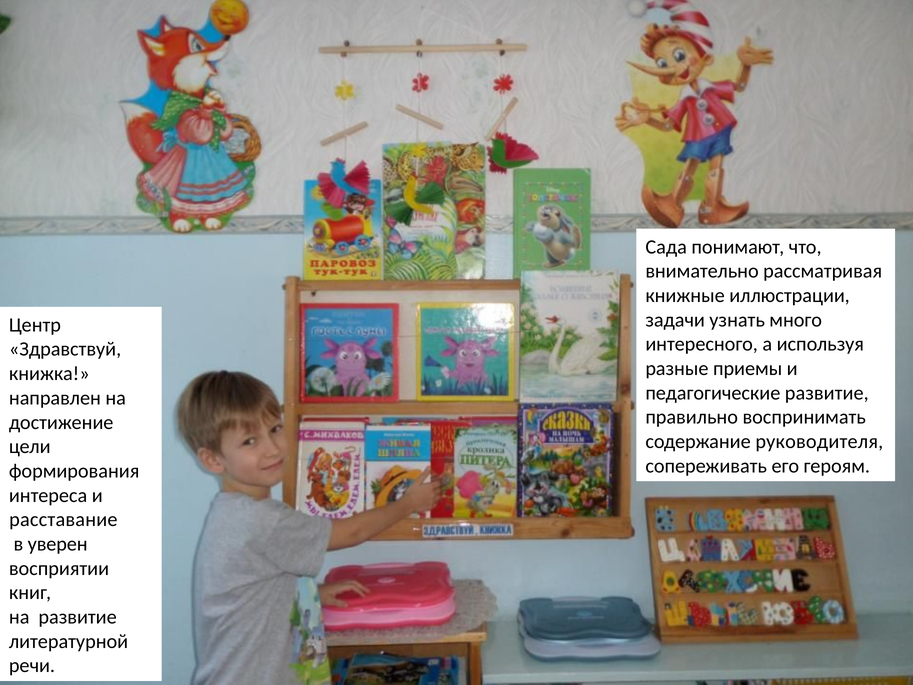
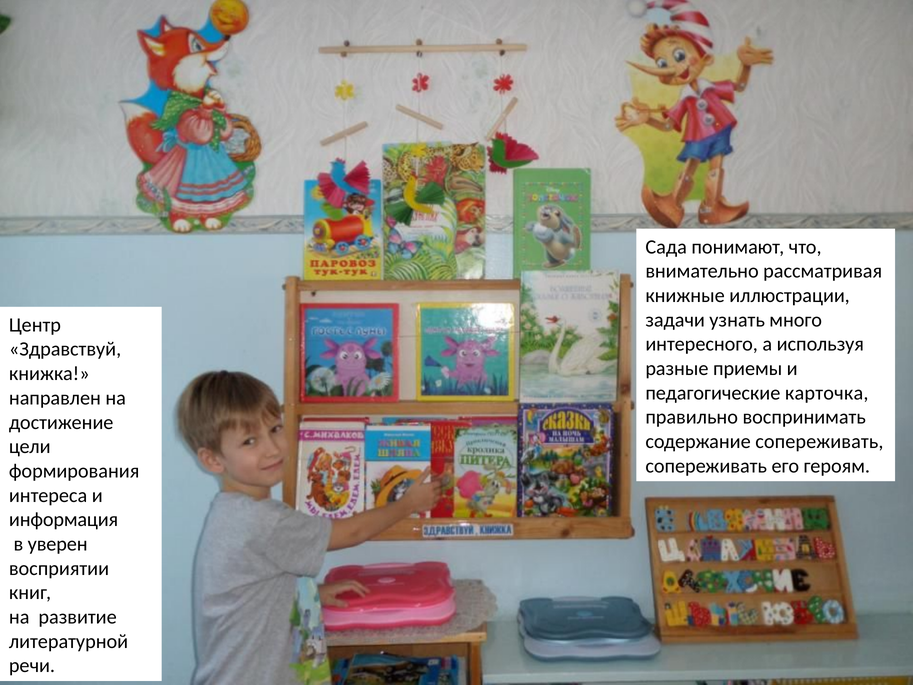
педагогические развитие: развитие -> карточка (827, 393)
содержание руководителя: руководителя -> сопереживать (819, 441)
расставание: расставание -> информация (64, 520)
